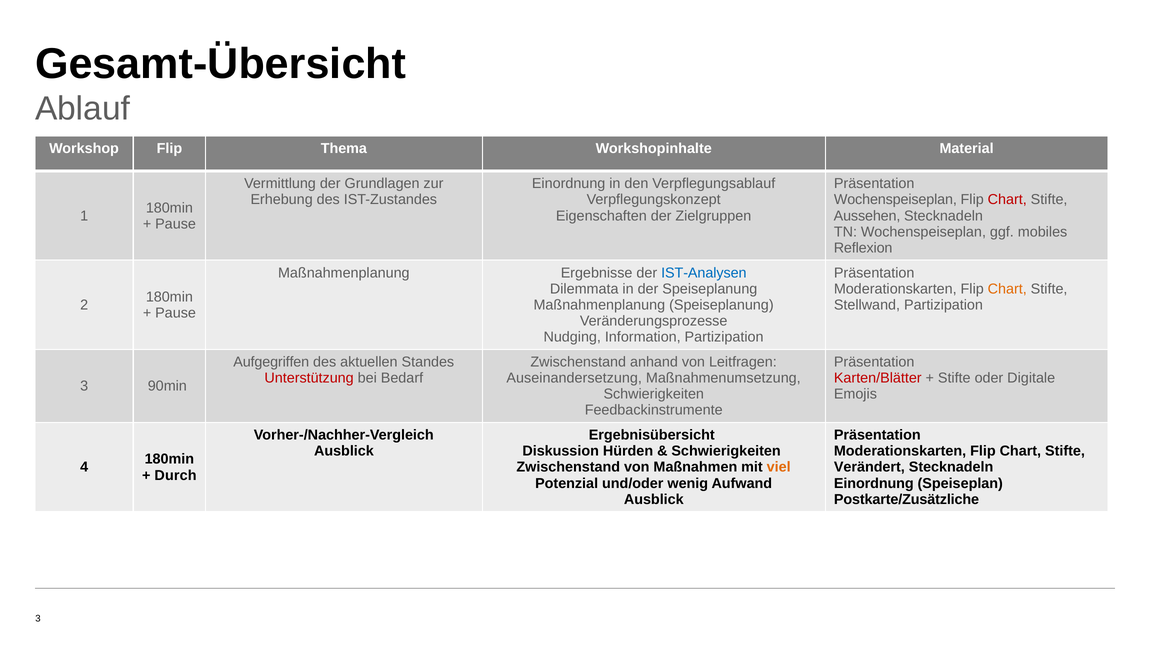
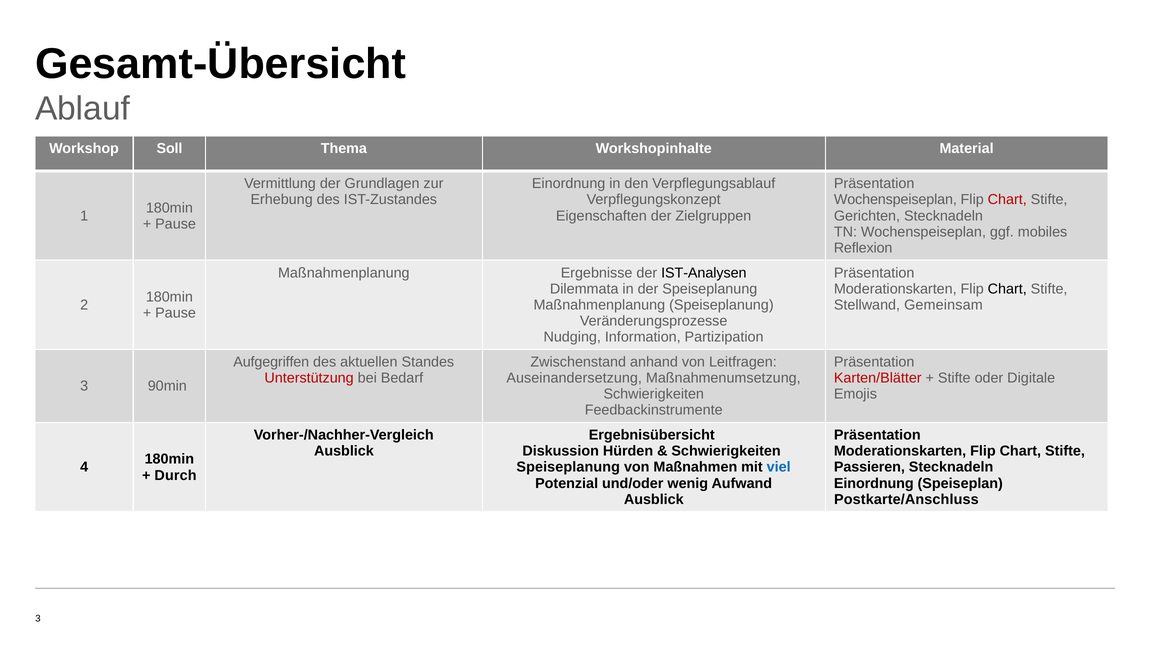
Workshop Flip: Flip -> Soll (170, 149)
Aussehen: Aussehen -> Gerichten (867, 216)
IST-Analysen colour: blue -> black (704, 273)
Chart colour: orange -> black (1007, 289)
Stellwand Partizipation: Partizipation -> Gemeinsam (943, 305)
Zwischenstand: Zwischenstand -> Speiseplanung (568, 467)
viel colour: orange -> blue (779, 467)
Verändert: Verändert -> Passieren (869, 467)
Postkarte/Zusätzliche: Postkarte/Zusätzliche -> Postkarte/Anschluss (906, 499)
